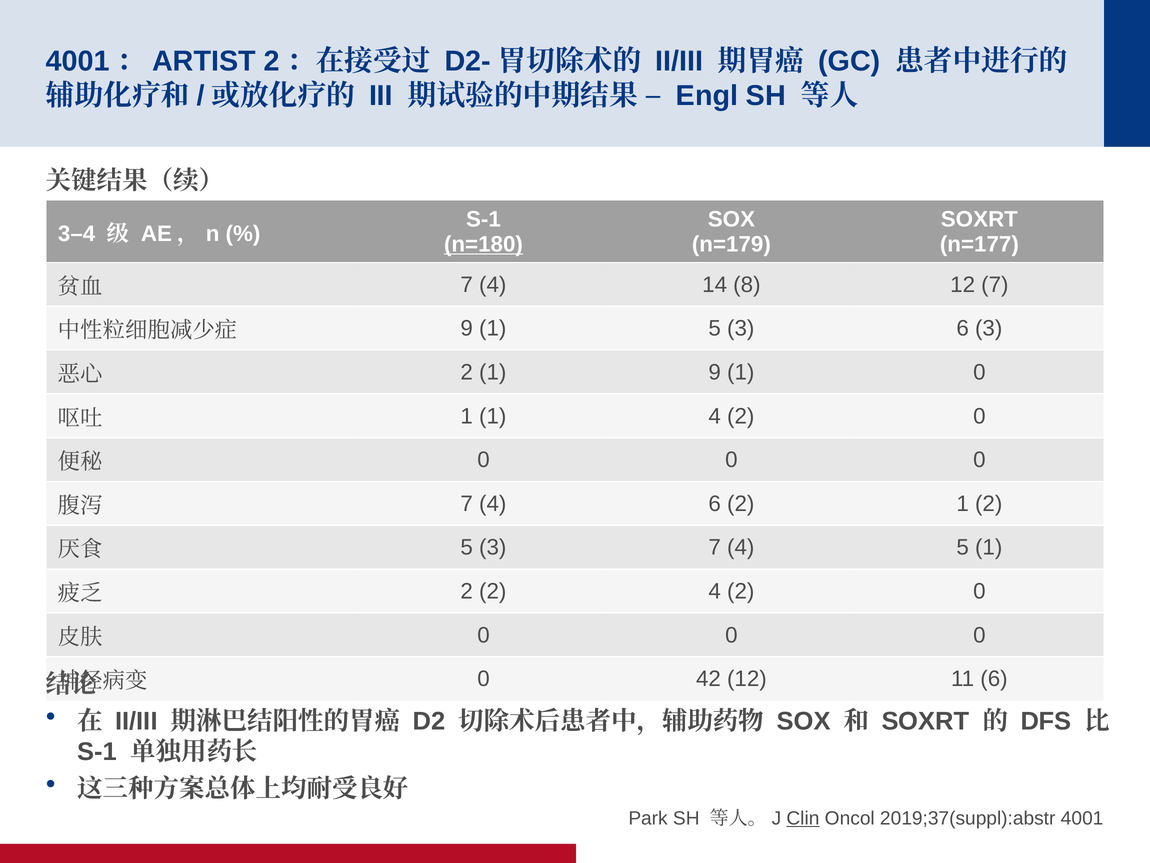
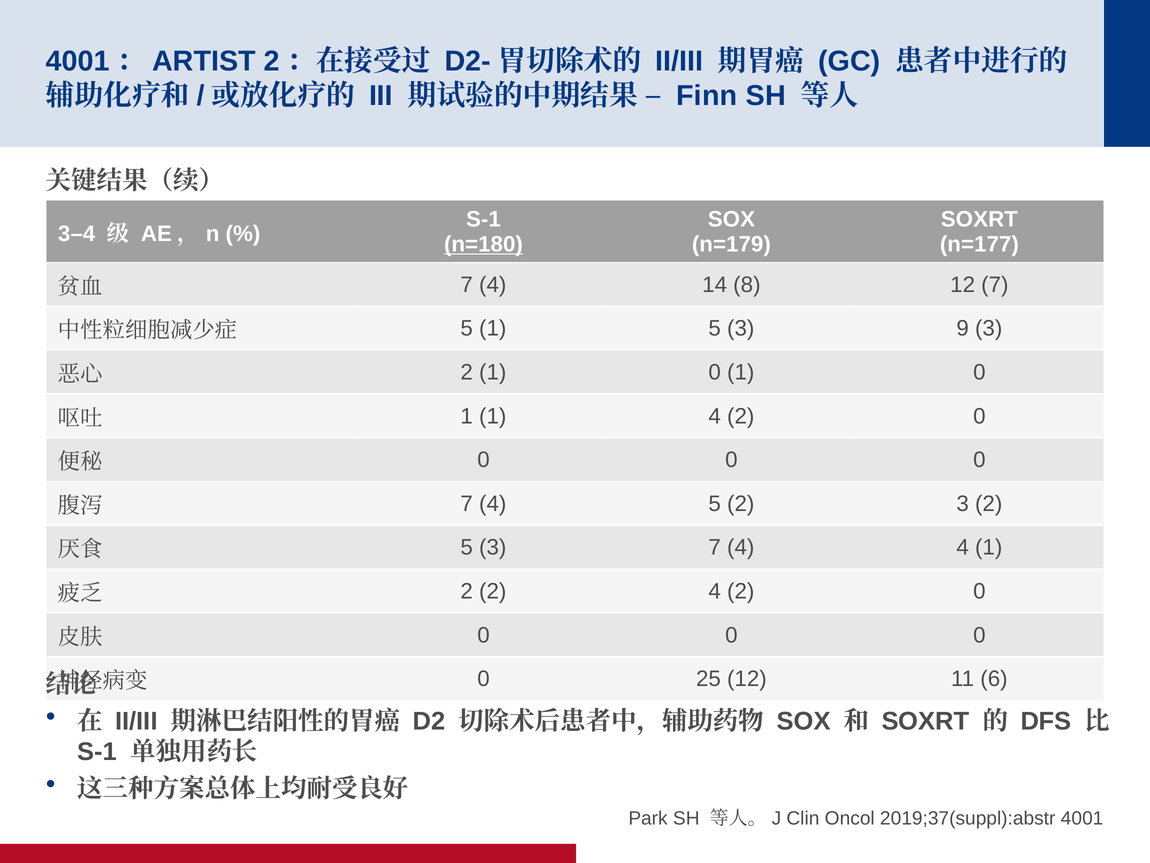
Engl: Engl -> Finn (707, 96)
9: 9 -> 5 (467, 328)
3 6: 6 -> 9 (963, 328)
2 1 9: 9 -> 0 (715, 372)
4 6: 6 -> 5 (715, 503)
1: 1 -> 3 (963, 503)
4 5: 5 -> 4 (963, 547)
42: 42 -> 25 (708, 679)
Clin underline: present -> none (803, 818)
